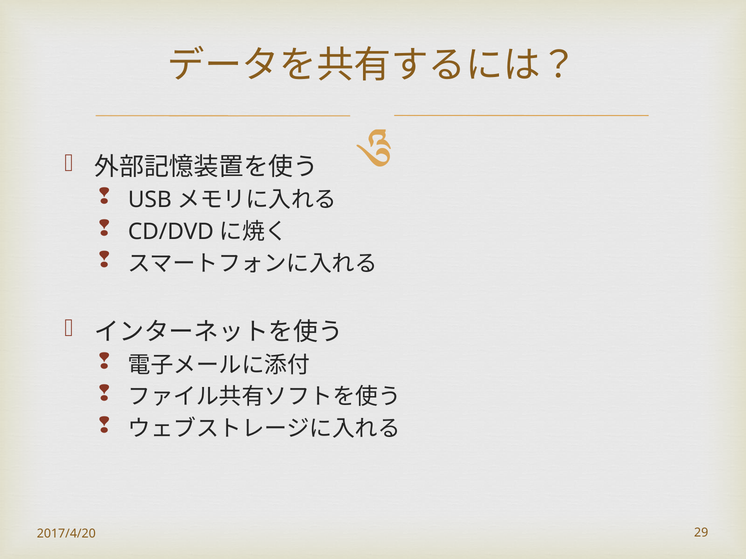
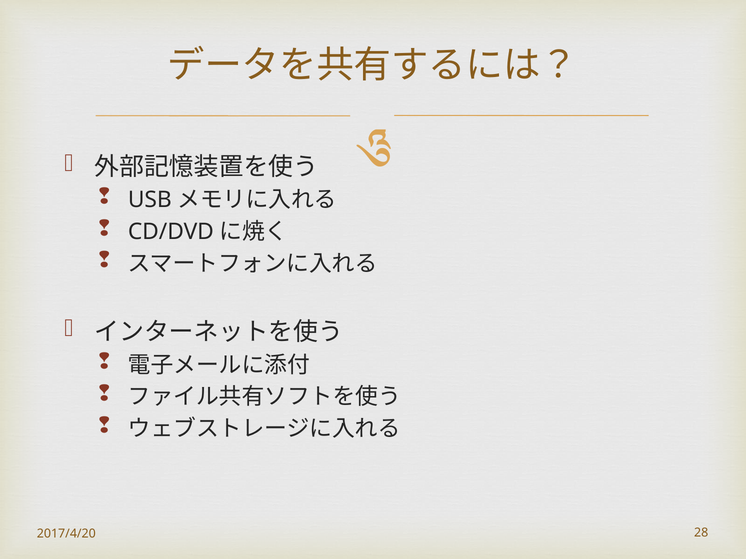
29: 29 -> 28 (701, 533)
